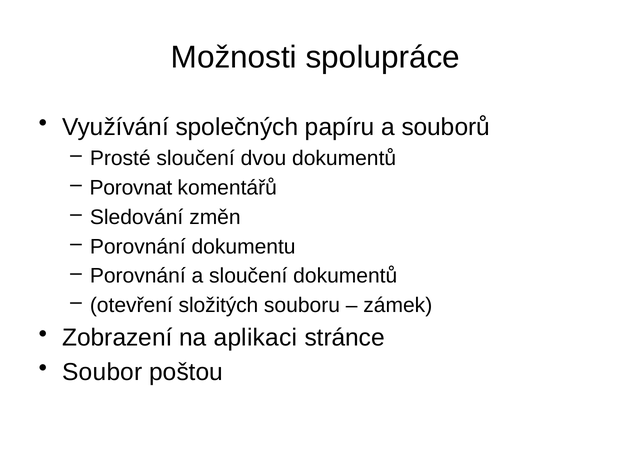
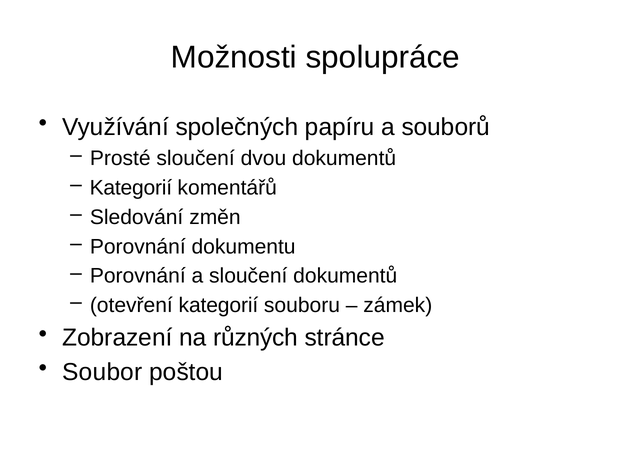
Porovnat: Porovnat -> Kategorií (131, 188)
otevření složitých: složitých -> kategorií (218, 306)
aplikaci: aplikaci -> různých (256, 338)
